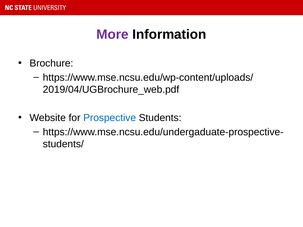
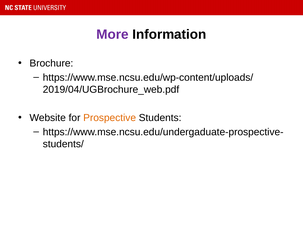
Prospective colour: blue -> orange (110, 118)
